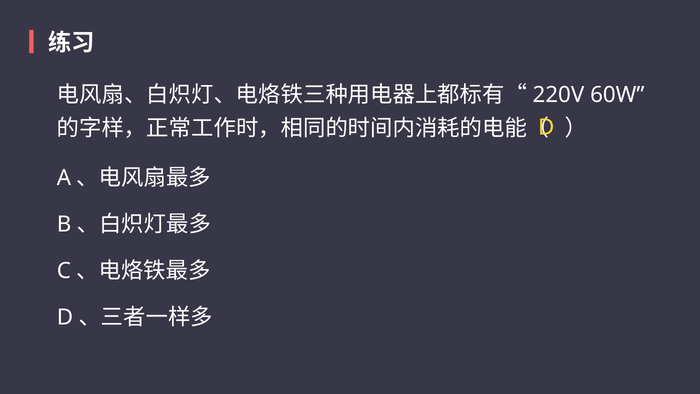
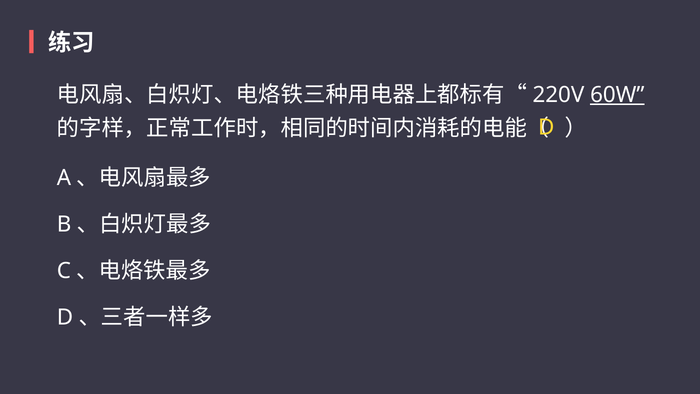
60W underline: none -> present (617, 95)
